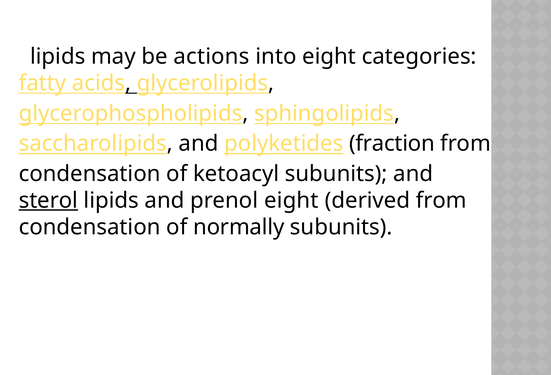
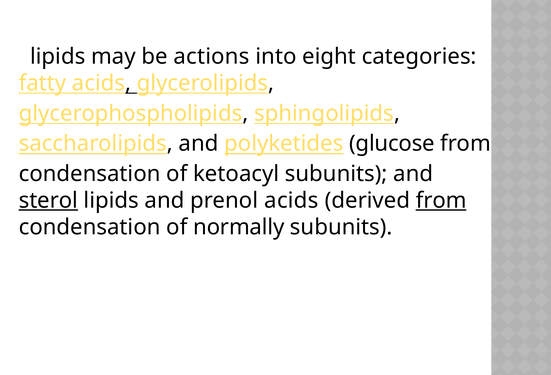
fraction: fraction -> glucose (392, 144)
prenol eight: eight -> acids (291, 200)
from underline: none -> present (441, 200)
